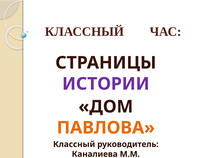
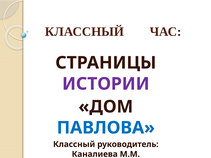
ПАВЛОВА colour: orange -> blue (106, 128)
